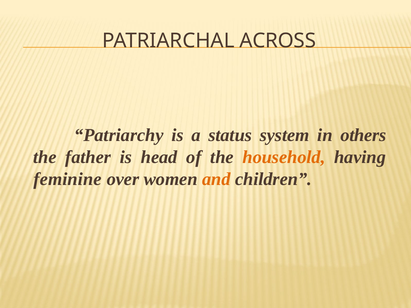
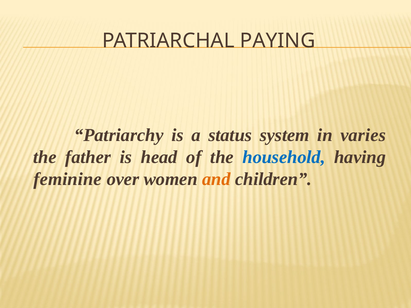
ACROSS: ACROSS -> PAYING (278, 41)
others: others -> varies (363, 135)
household colour: orange -> blue (284, 157)
